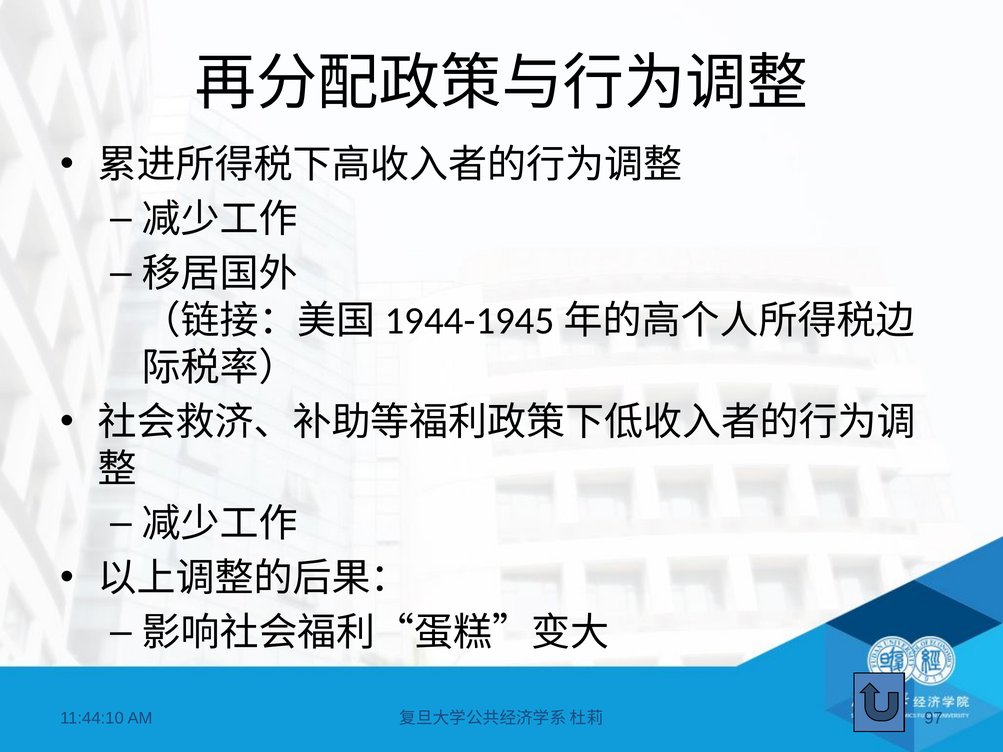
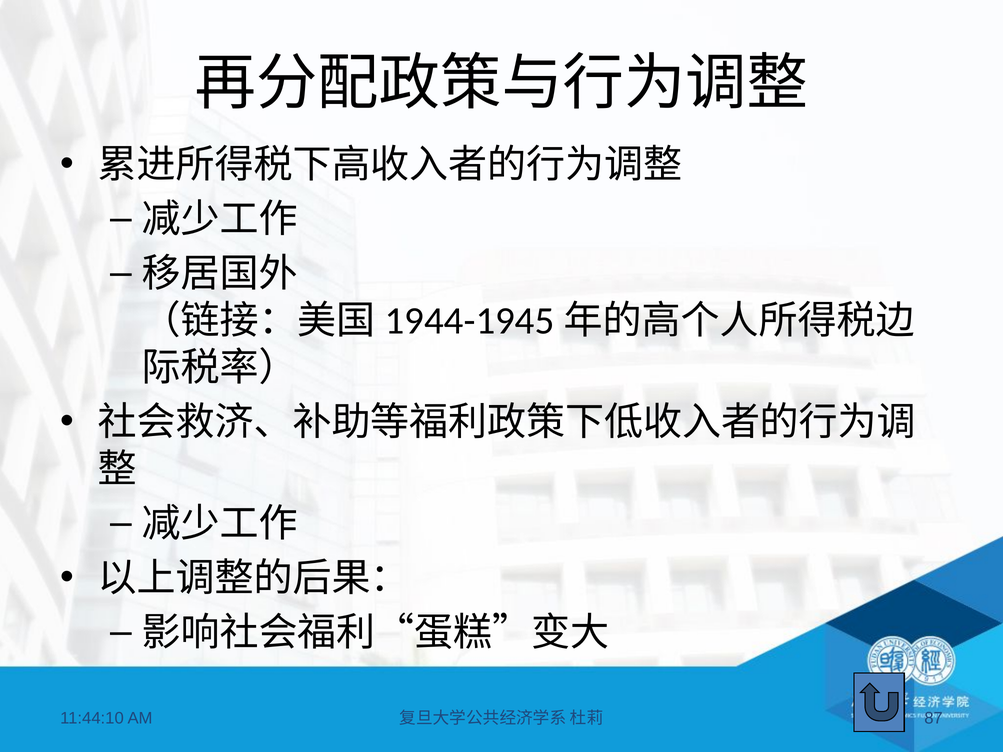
97: 97 -> 87 (934, 718)
